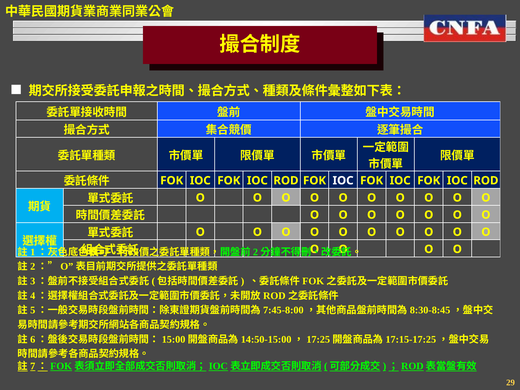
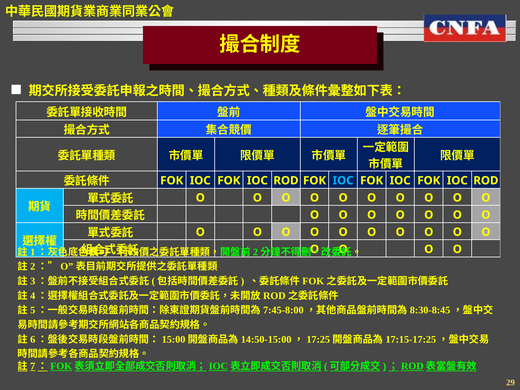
IOC colour: white -> light blue (343, 181)
